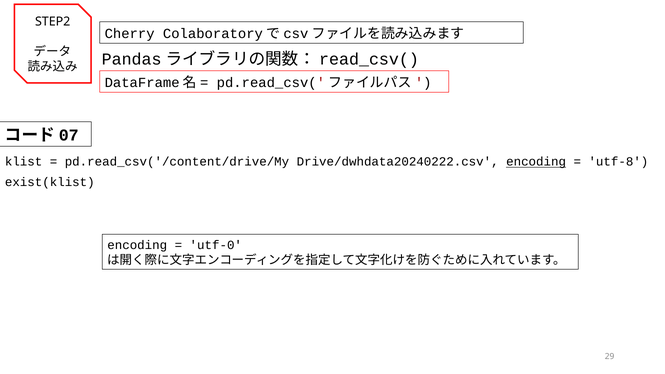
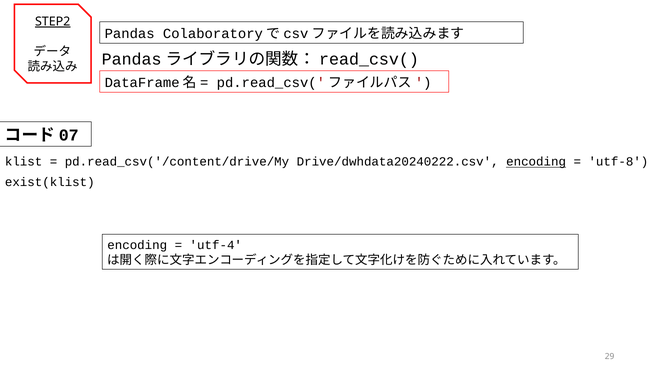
STEP2 underline: none -> present (53, 22)
Cherry: Cherry -> Pandas (130, 34)
utf-0: utf-0 -> utf-4 (216, 245)
